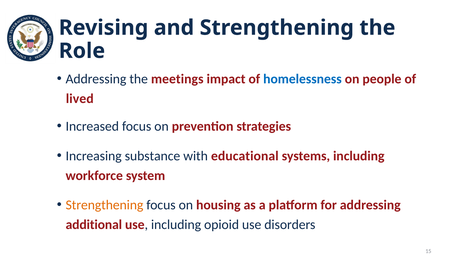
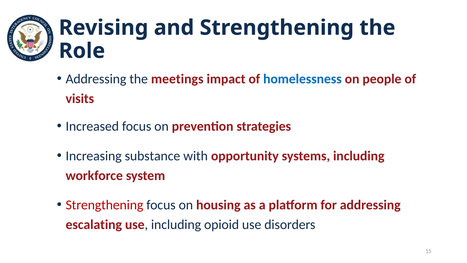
lived: lived -> visits (80, 99)
educational: educational -> opportunity (245, 156)
Strengthening colour: orange -> red (104, 205)
additional: additional -> escalating (94, 224)
